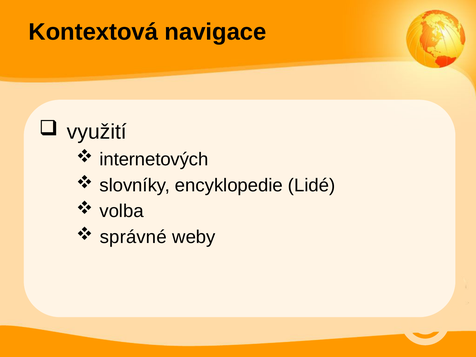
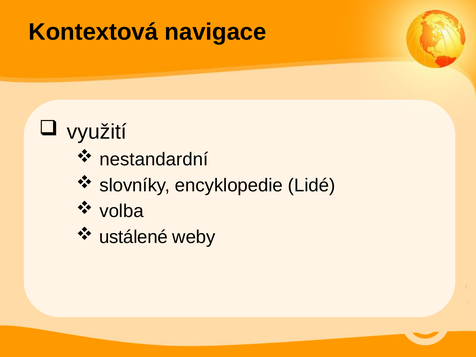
internetových: internetových -> nestandardní (154, 159)
správné: správné -> ustálené (133, 237)
